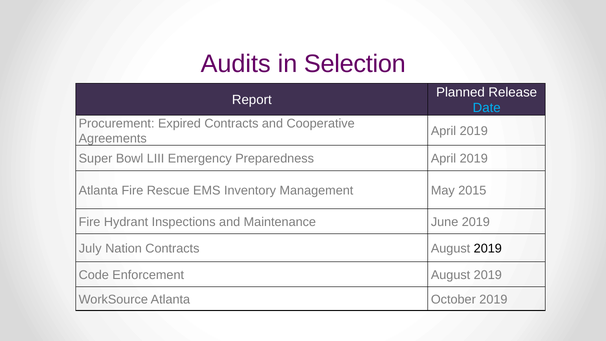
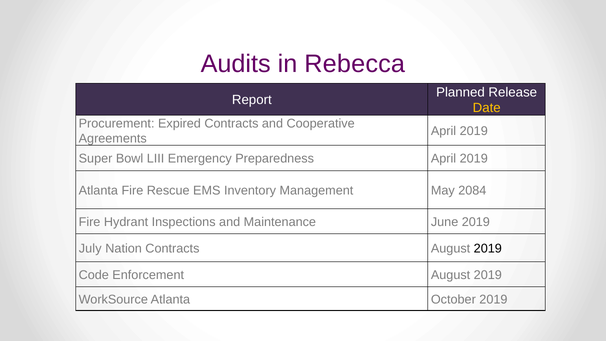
Selection: Selection -> Rebecca (355, 64)
Date colour: light blue -> yellow (487, 108)
2015: 2015 -> 2084 (472, 190)
